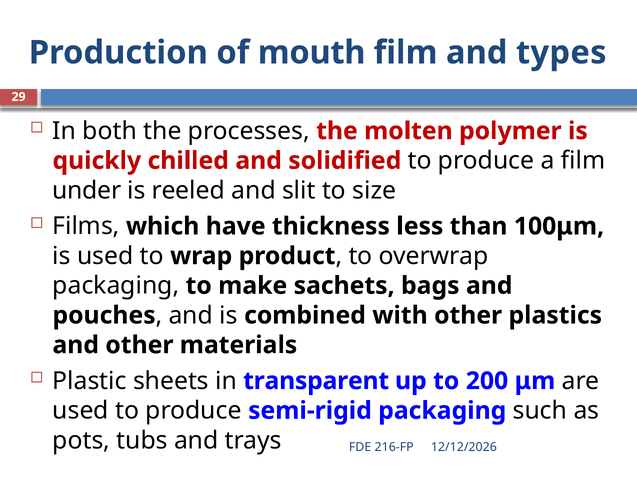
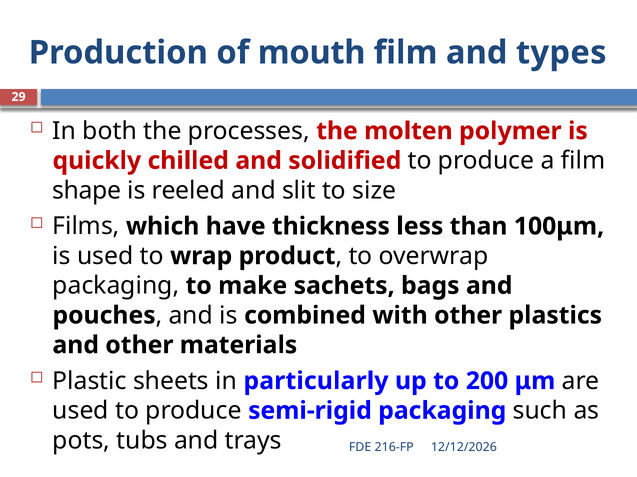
under: under -> shape (87, 191)
transparent: transparent -> particularly (316, 382)
